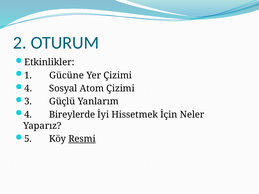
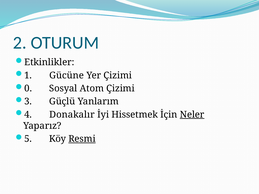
4: 4 -> 0 (28, 89)
Bireylerde: Bireylerde -> Donakalır (72, 115)
Neler underline: none -> present (192, 115)
